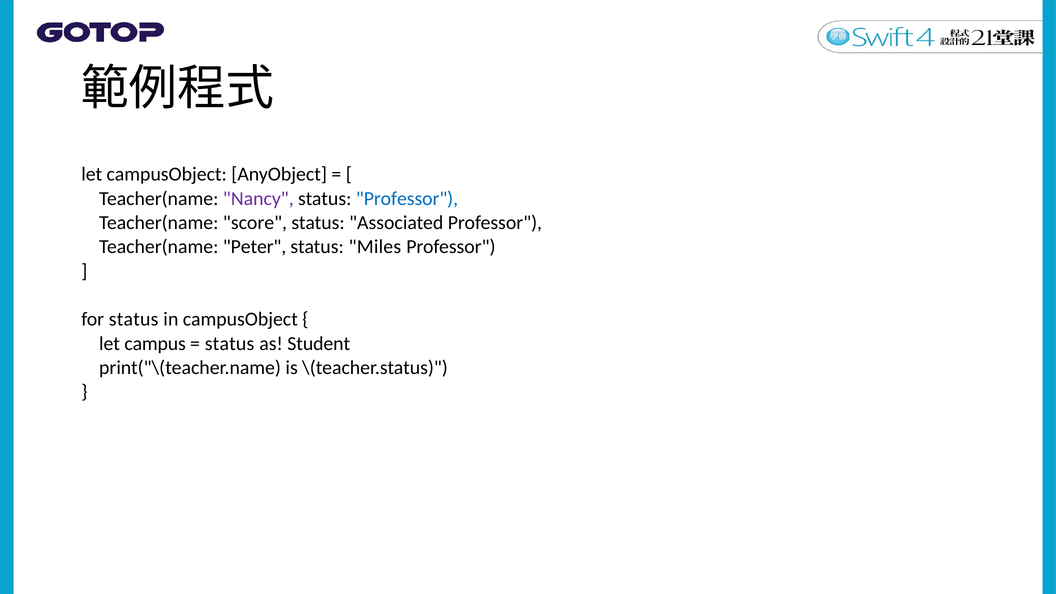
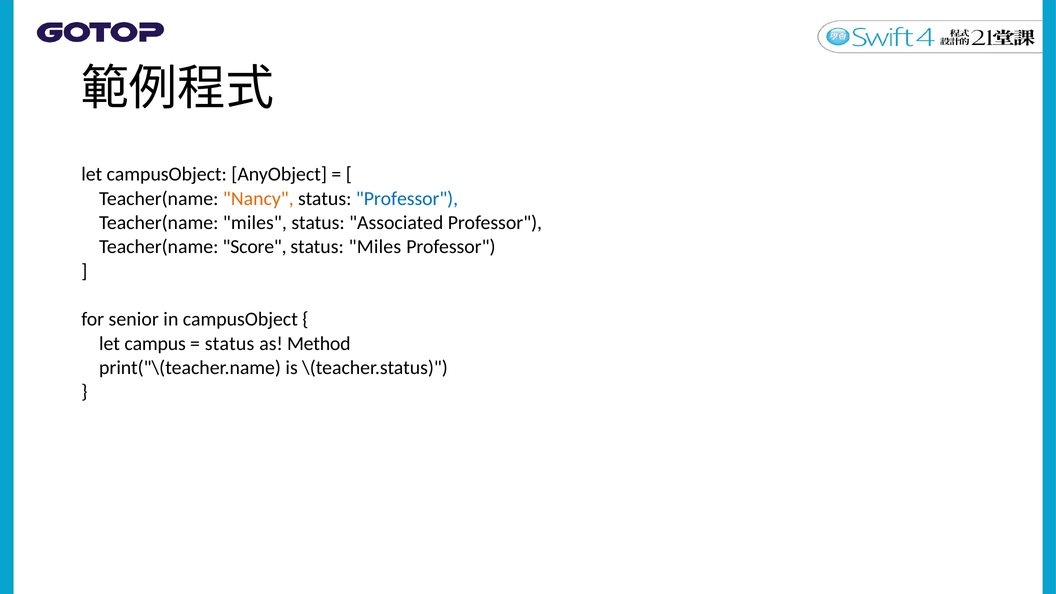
Nancy colour: purple -> orange (258, 199)
Teacher(name score: score -> miles (255, 223)
Peter: Peter -> Score (255, 247)
for status: status -> senior (134, 319)
Student: Student -> Method (319, 344)
